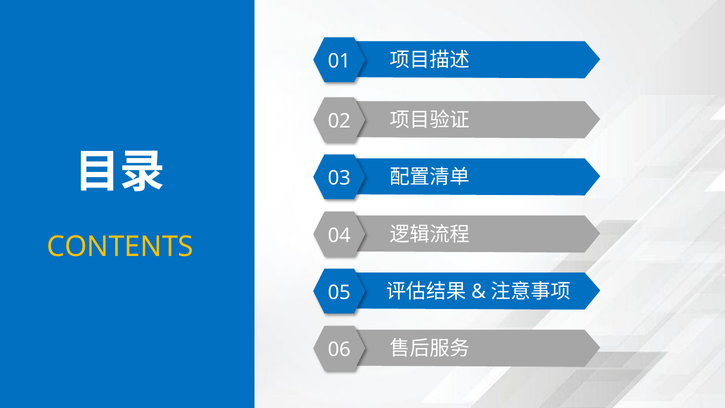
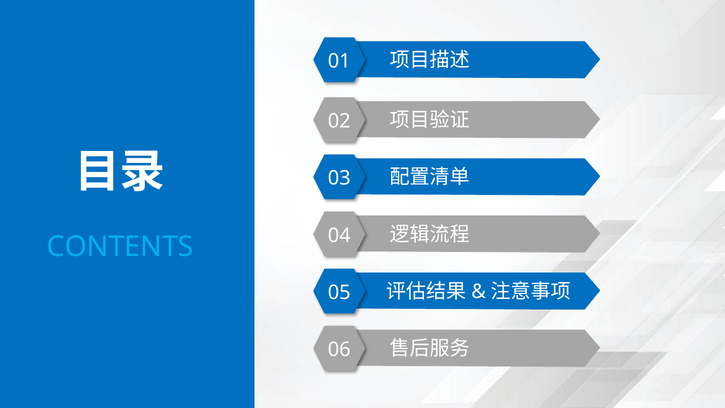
CONTENTS colour: yellow -> light blue (120, 247)
